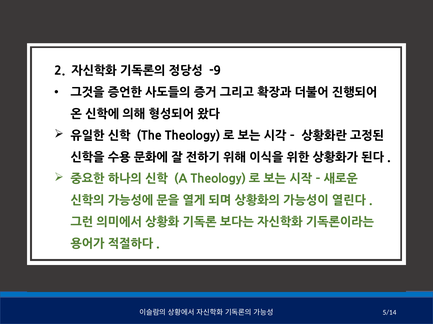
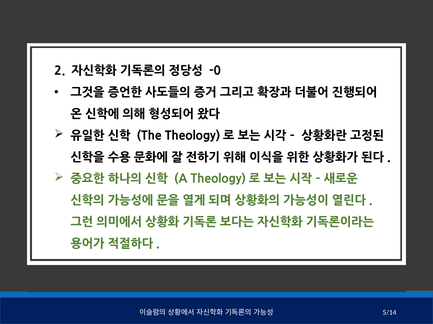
-9: -9 -> -0 (215, 71)
